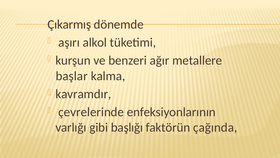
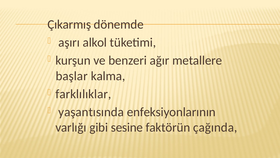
kavramdır: kavramdır -> farklılıklar (83, 94)
çevrelerinde: çevrelerinde -> yaşantısında (91, 112)
başlığı: başlığı -> sesine (127, 127)
